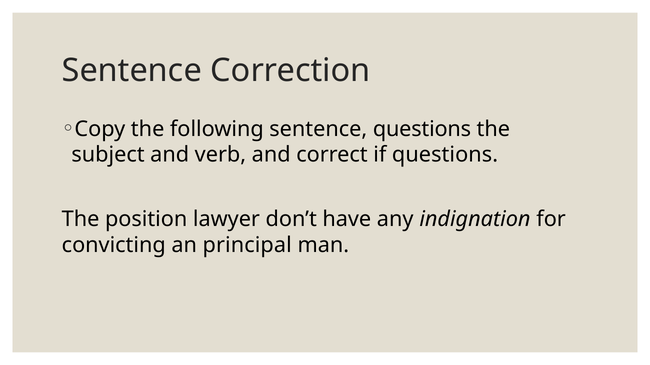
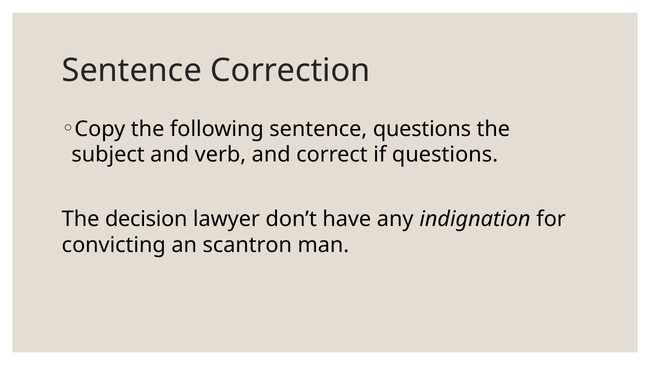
position: position -> decision (146, 219)
principal: principal -> scantron (247, 245)
